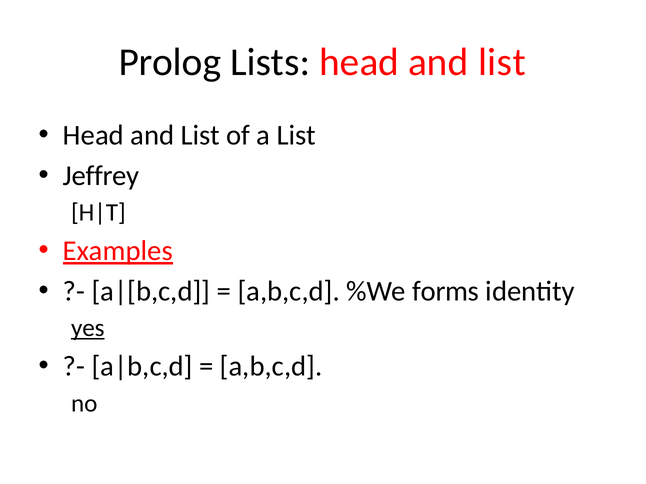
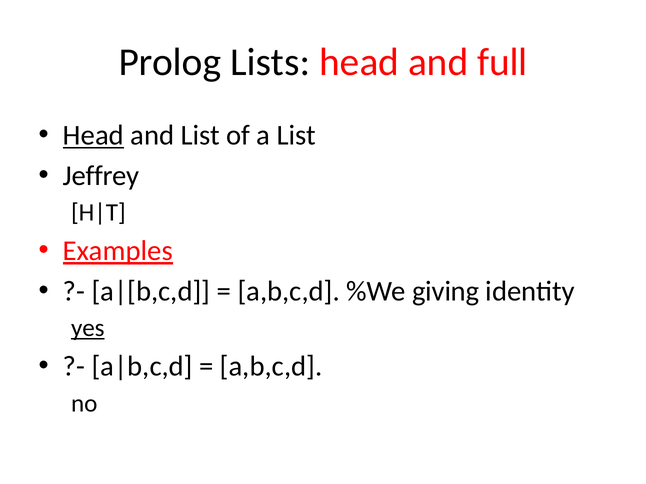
Lists head and list: list -> full (502, 63)
Head underline: none -> present (94, 136)
forms: forms -> giving (446, 291)
